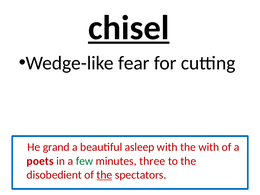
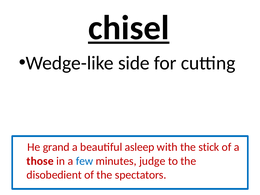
fear: fear -> side (134, 63)
the with: with -> stick (209, 147)
poets: poets -> those (40, 161)
few colour: green -> blue (84, 161)
three: three -> judge (152, 161)
the underline: present -> none (104, 175)
